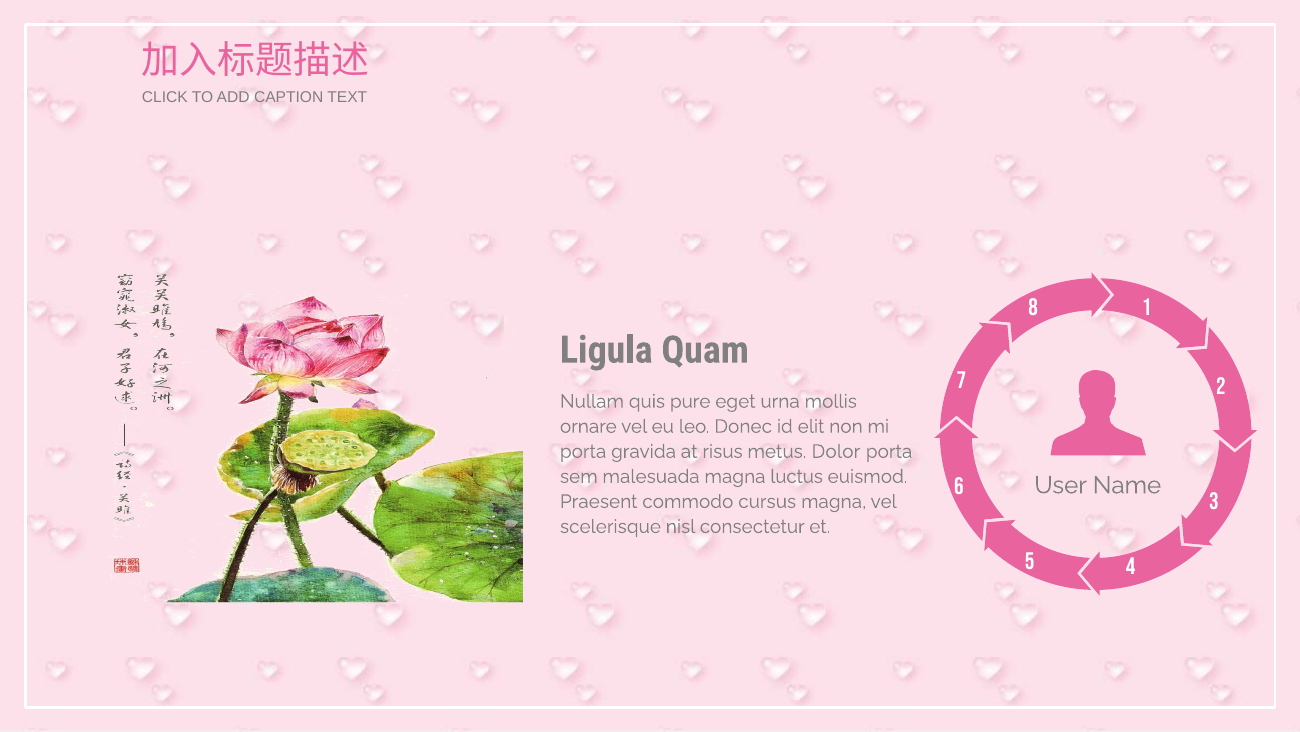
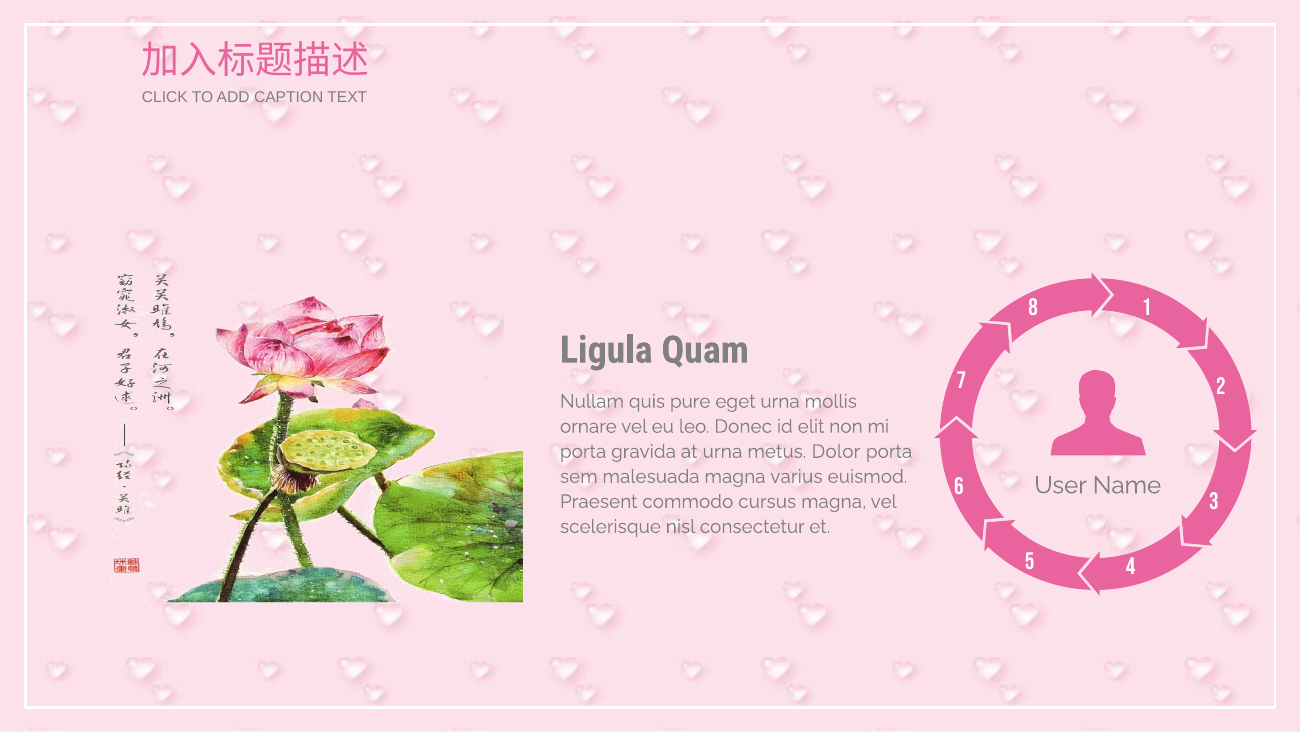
at risus: risus -> urna (722, 451)
luctus: luctus -> varius (796, 476)
